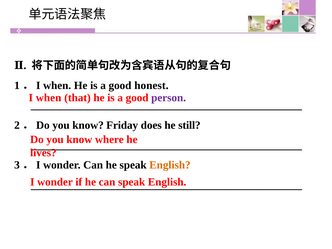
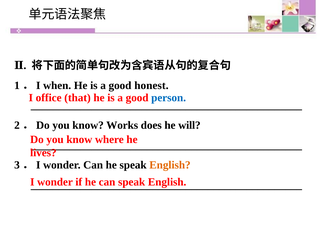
I when: when -> office (49, 98)
person colour: purple -> blue (169, 98)
Friday: Friday -> Works (122, 125)
still: still -> will (189, 125)
